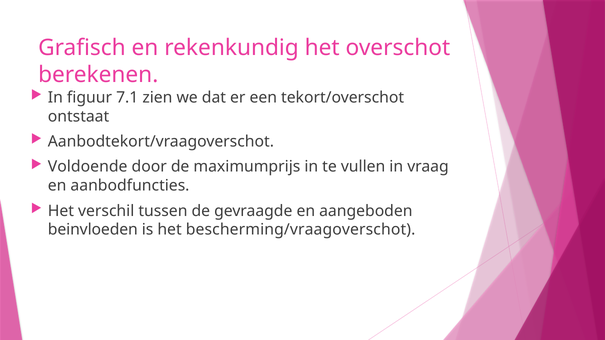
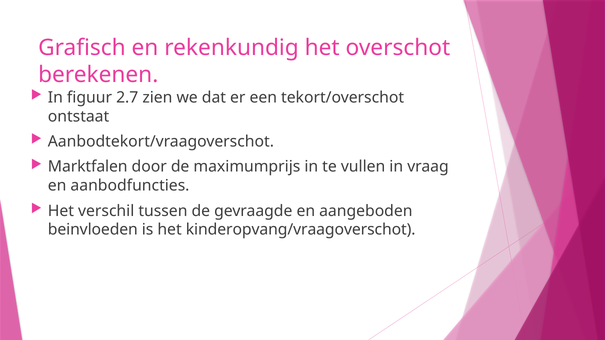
7.1: 7.1 -> 2.7 (127, 98)
Voldoende: Voldoende -> Marktfalen (88, 167)
bescherming/vraagoverschot: bescherming/vraagoverschot -> kinderopvang/vraagoverschot (301, 230)
